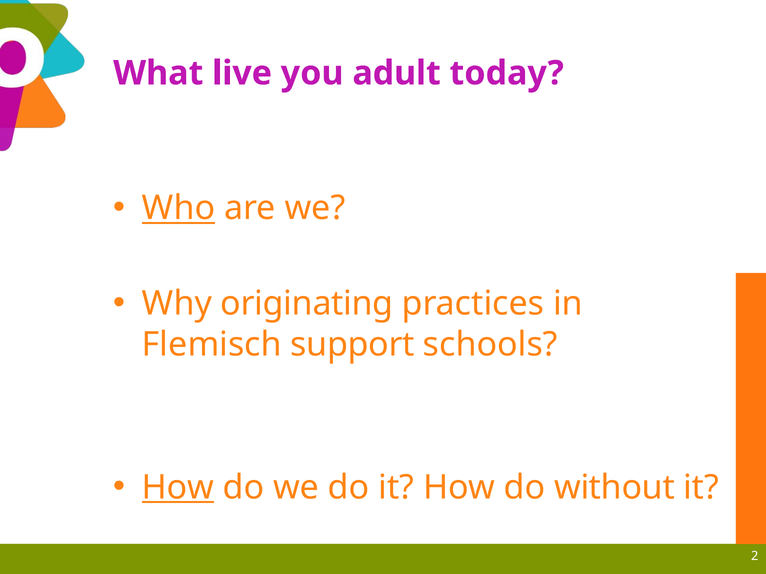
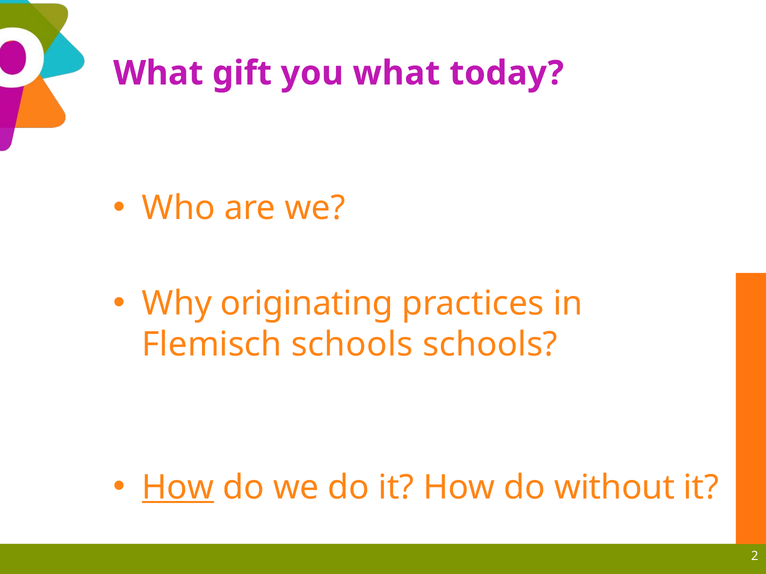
live: live -> gift (242, 73)
you adult: adult -> what (396, 73)
Who underline: present -> none (179, 208)
Flemisch support: support -> schools (352, 345)
